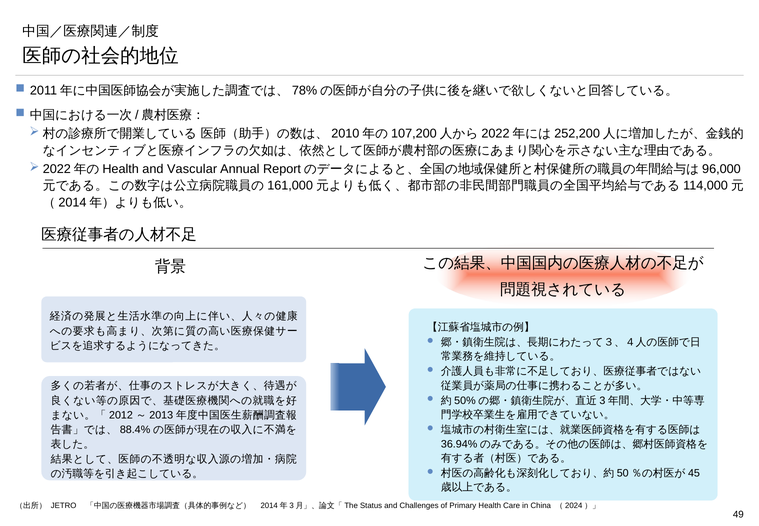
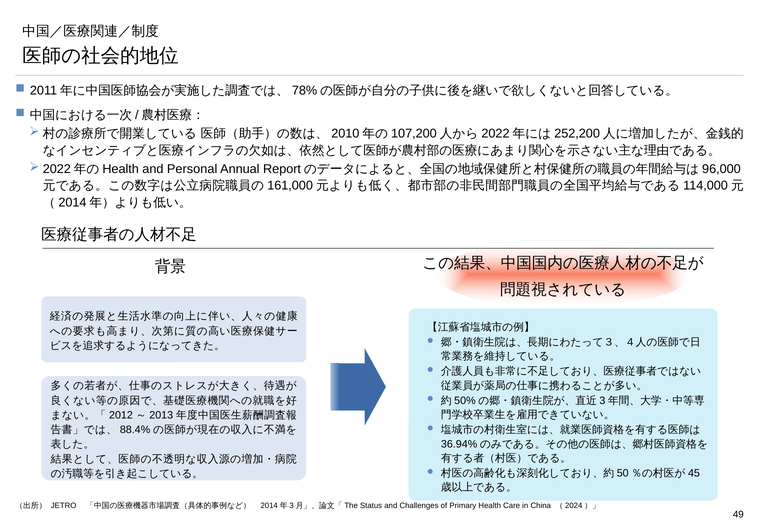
Vascular: Vascular -> Personal (192, 169)
